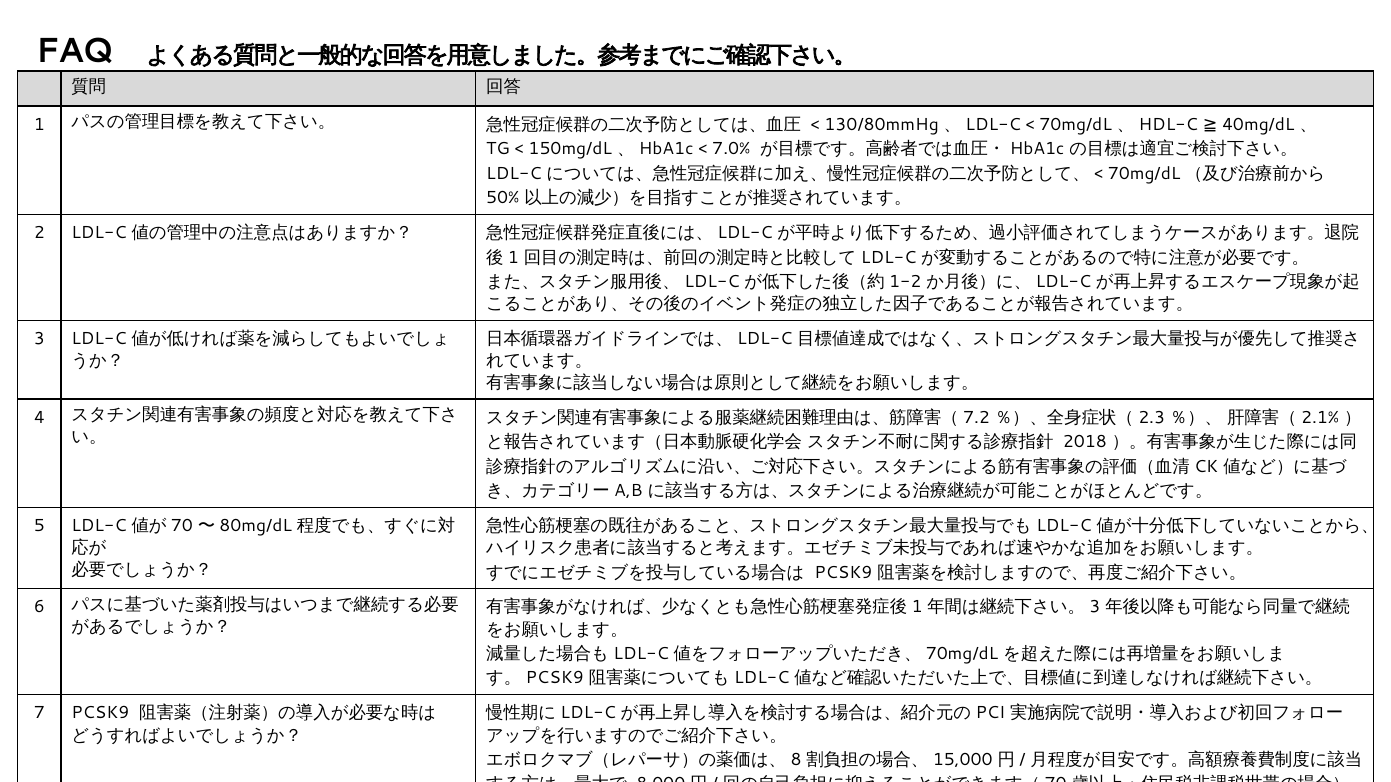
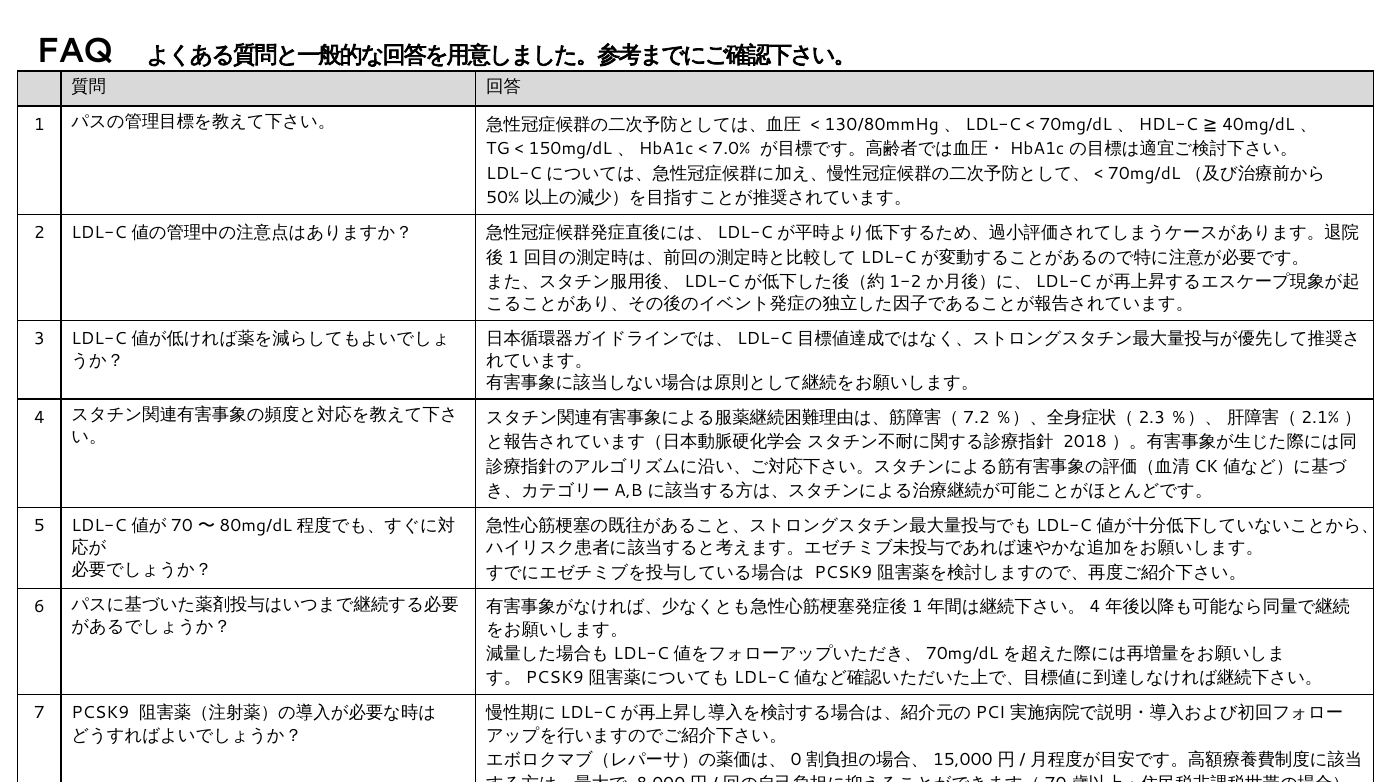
3: 3 -> 4 (1095, 608)
8: 8 -> 0 (796, 760)
